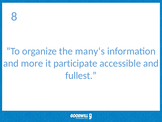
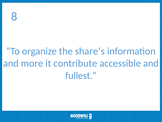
many‘s: many‘s -> share‘s (90, 51)
participate: participate -> contribute (75, 63)
